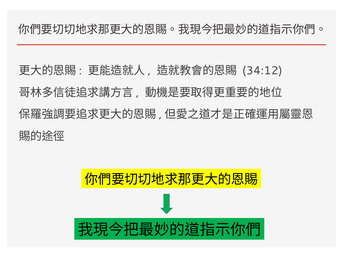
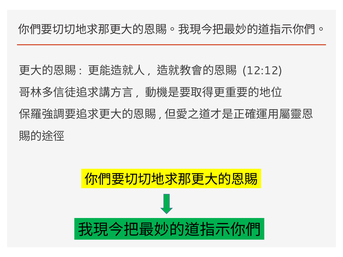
34:12: 34:12 -> 12:12 (262, 71)
